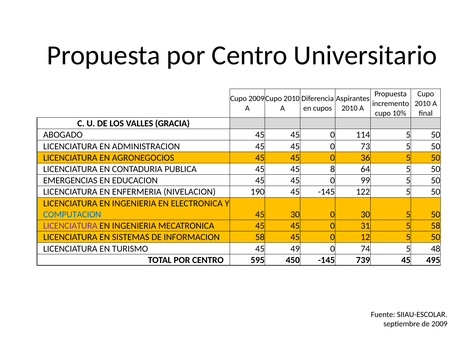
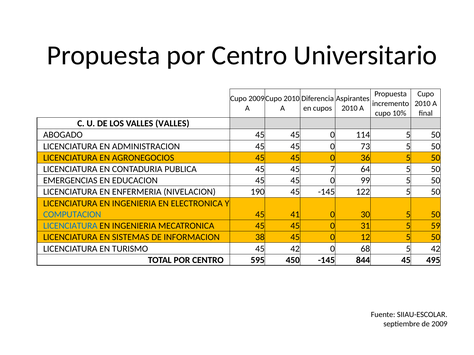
VALLES GRACIA: GRACIA -> VALLES (172, 124)
8: 8 -> 7 (333, 169)
45 30: 30 -> 41 (295, 215)
LICENCIATURA colour: purple -> blue (70, 226)
5 58: 58 -> 59 (436, 226)
INFORMACION 58: 58 -> 38 (260, 238)
45 49: 49 -> 42 (295, 249)
74: 74 -> 68 (365, 249)
5 48: 48 -> 42 (436, 249)
739: 739 -> 844 (363, 260)
